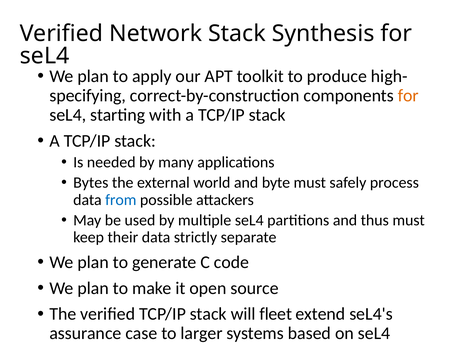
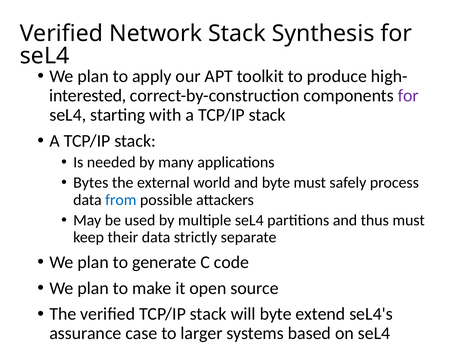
specifying: specifying -> interested (88, 96)
for colour: orange -> purple (408, 96)
will fleet: fleet -> byte (276, 314)
